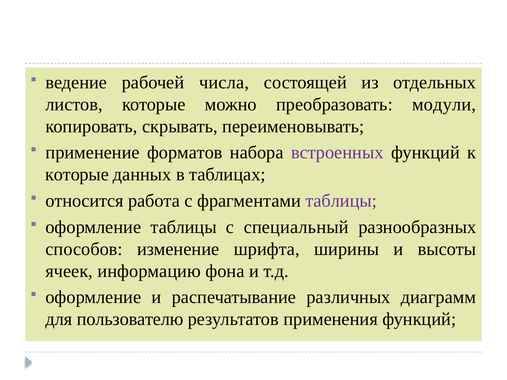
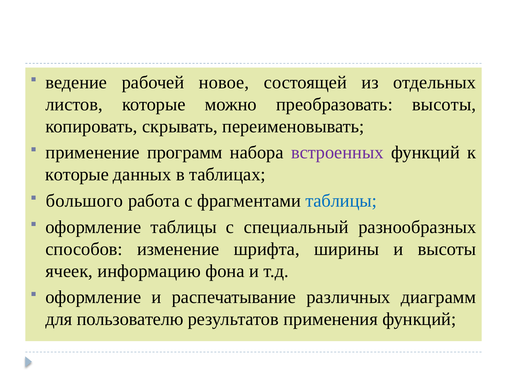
числа: числа -> новое (224, 82)
преобразовать модули: модули -> высоты (444, 104)
форматов: форматов -> программ (185, 153)
относится: относится -> большого (84, 201)
таблицы colour: purple -> blue (341, 201)
